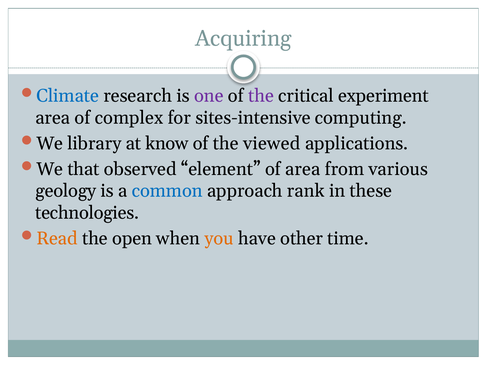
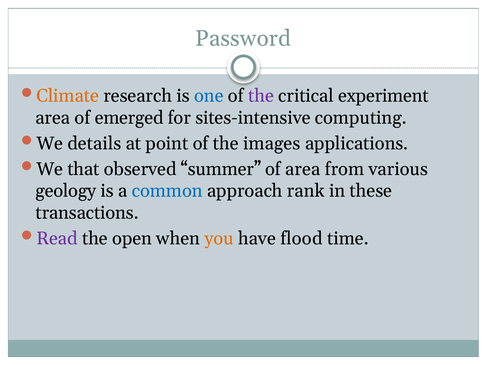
Acquiring: Acquiring -> Password (243, 38)
Climate colour: blue -> orange (68, 96)
one colour: purple -> blue (209, 96)
complex: complex -> emerged (129, 118)
library: library -> details (94, 144)
know: know -> point (167, 144)
viewed: viewed -> images (272, 144)
element: element -> summer (221, 169)
technologies: technologies -> transactions (87, 213)
Read colour: orange -> purple (57, 239)
other: other -> flood (301, 239)
